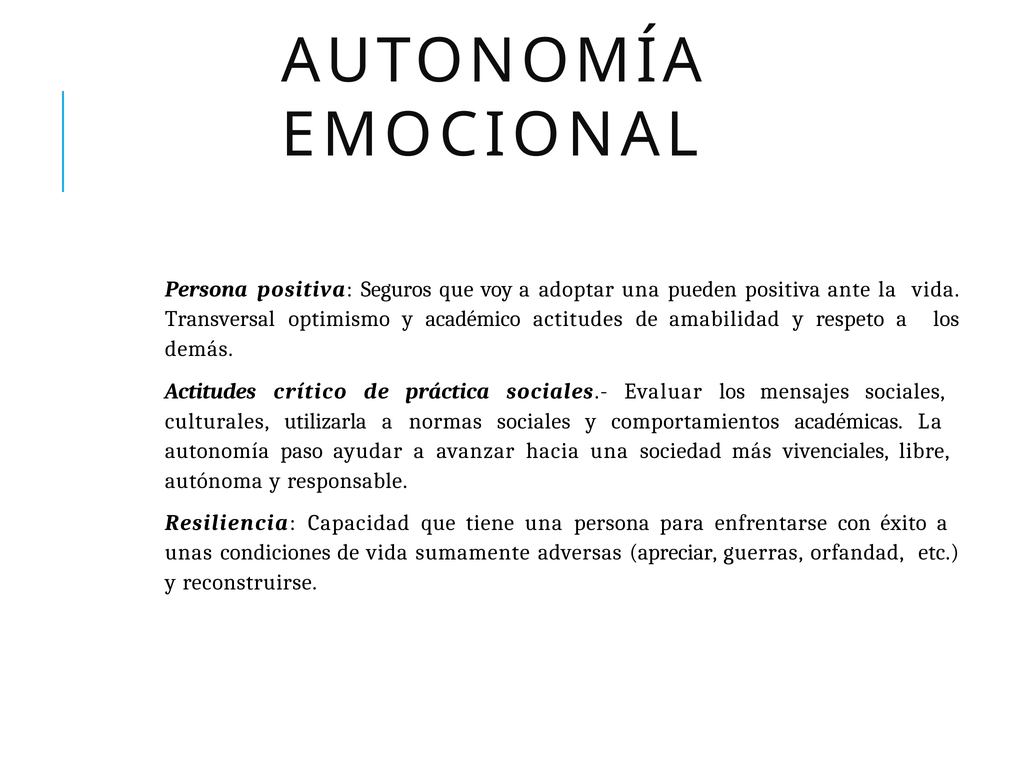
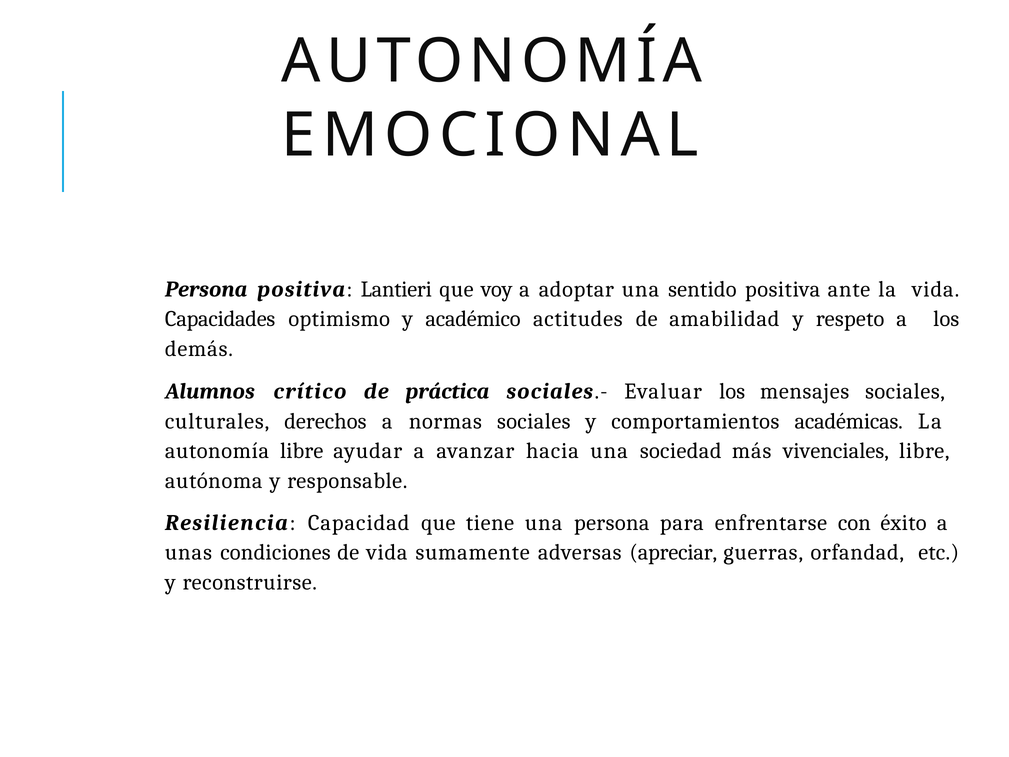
Seguros: Seguros -> Lantieri (396, 289)
pueden: pueden -> sentido (702, 289)
Transversal: Transversal -> Capacidades (220, 319)
Actitudes: Actitudes -> Alumnos (210, 391)
utilizarla: utilizarla -> derechos (325, 421)
autonomía paso: paso -> libre (302, 451)
